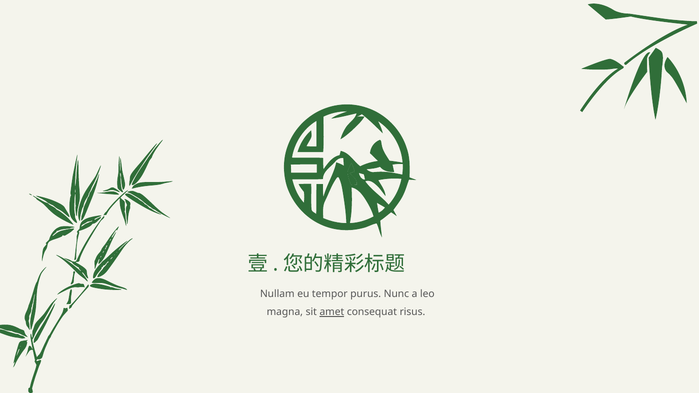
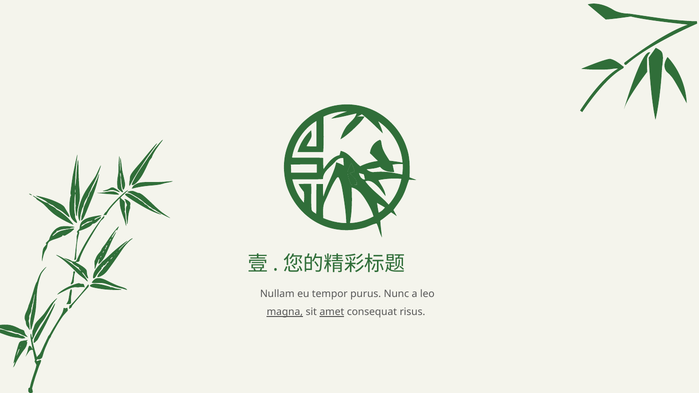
magna underline: none -> present (285, 312)
